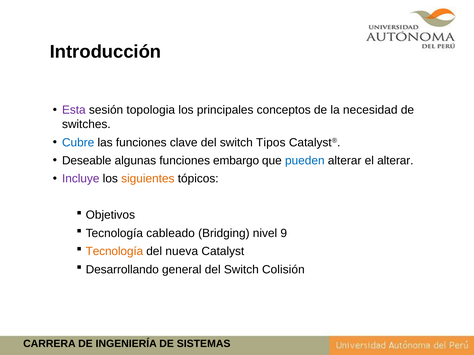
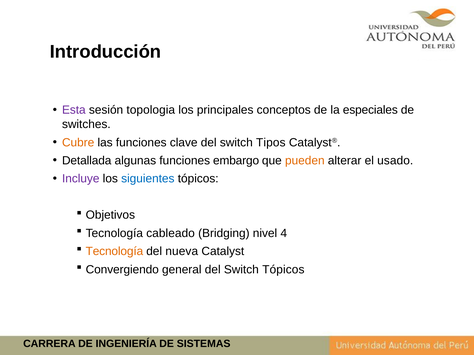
necesidad: necesidad -> especiales (370, 110)
Cubre colour: blue -> orange (78, 143)
Deseable: Deseable -> Detallada (87, 161)
pueden colour: blue -> orange (305, 161)
el alterar: alterar -> usado (395, 161)
siguientes colour: orange -> blue (148, 179)
9: 9 -> 4 (284, 234)
Desarrollando: Desarrollando -> Convergiendo (122, 270)
Switch Colisión: Colisión -> Tópicos (283, 270)
